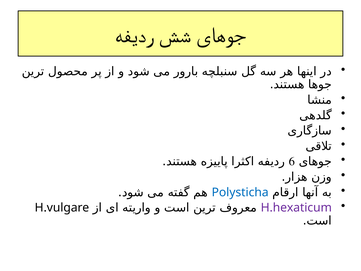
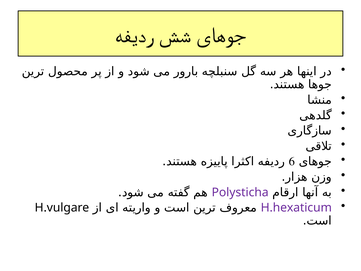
Polysticha colour: blue -> purple (240, 192)
